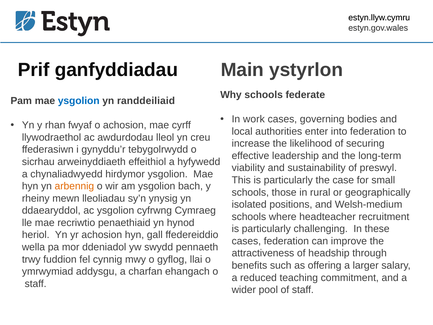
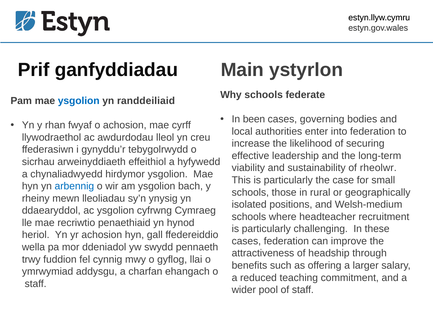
work: work -> been (254, 119)
preswyl: preswyl -> rheolwr (378, 168)
arbennig colour: orange -> blue (74, 186)
